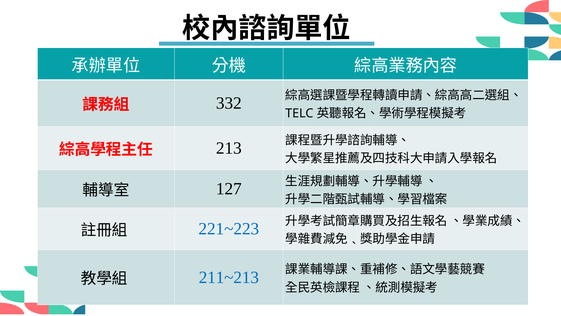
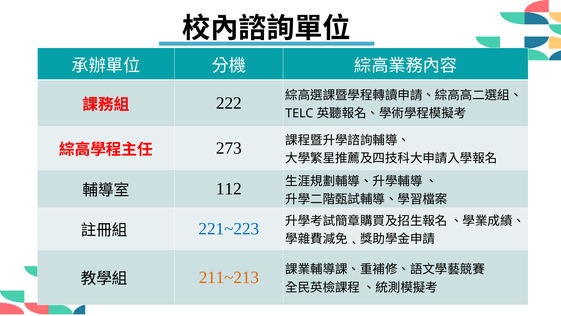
332: 332 -> 222 (229, 103)
213: 213 -> 273 (229, 148)
127: 127 -> 112 (229, 189)
211~213 colour: blue -> orange (229, 277)
